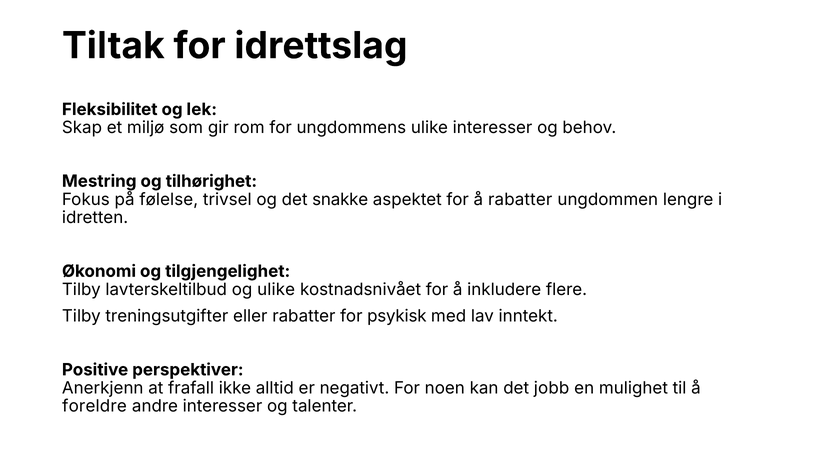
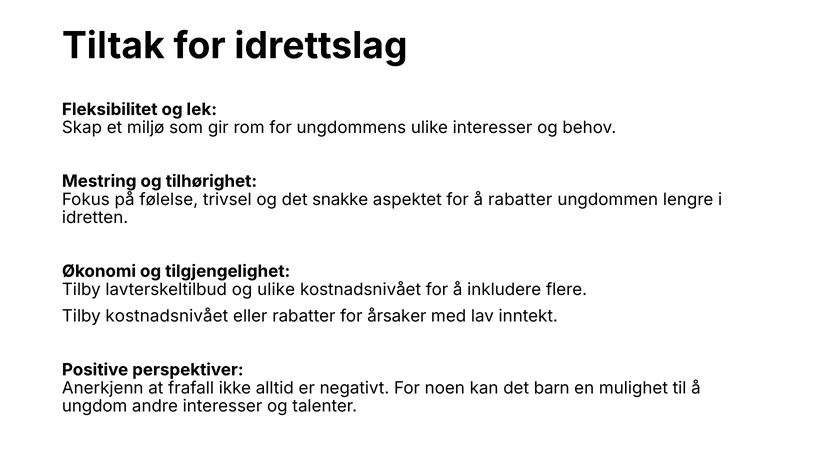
Tilby treningsutgifter: treningsutgifter -> kostnadsnivået (167, 316)
psykisk: psykisk -> årsaker (397, 316)
jobb: jobb -> barn (552, 388)
foreldre: foreldre -> ungdom (95, 407)
